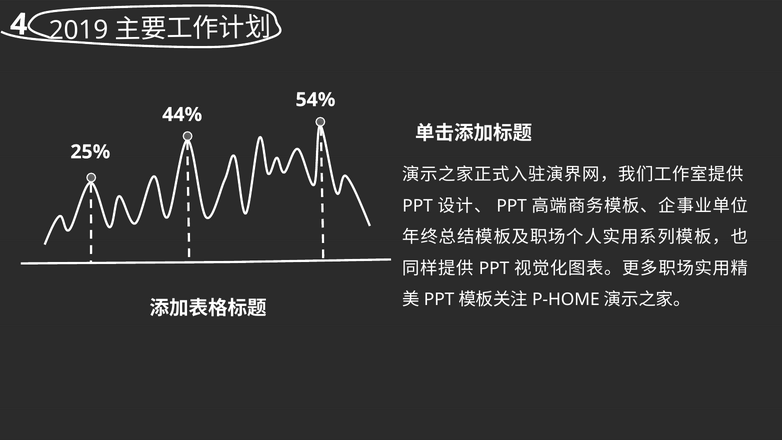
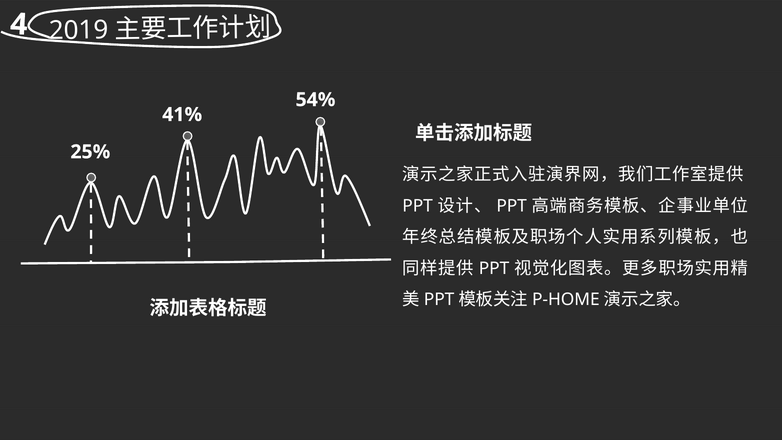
44%: 44% -> 41% (182, 115)
